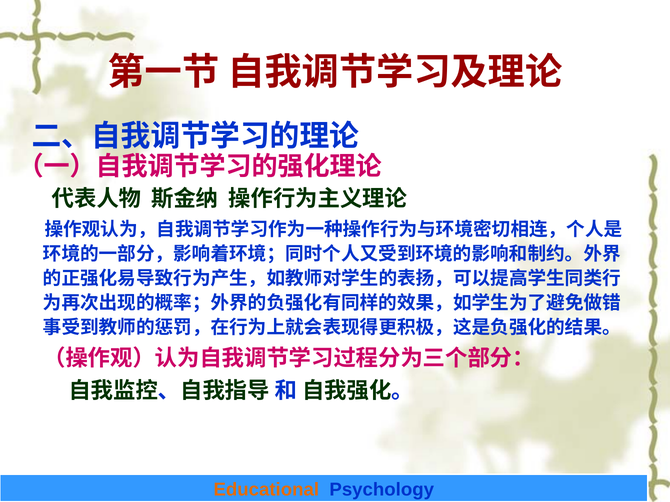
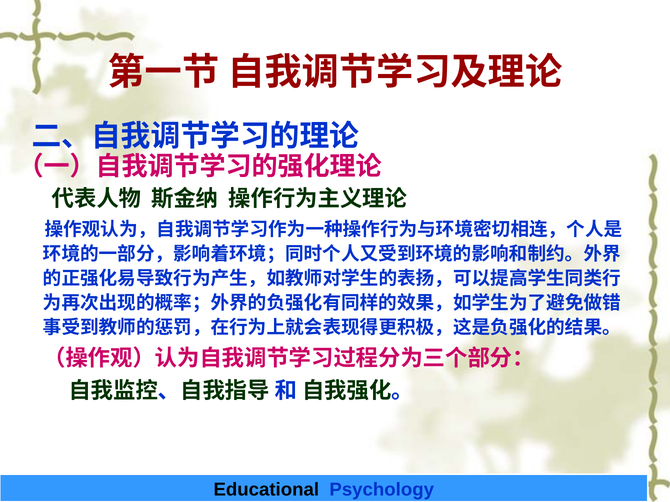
Educational colour: orange -> black (266, 490)
